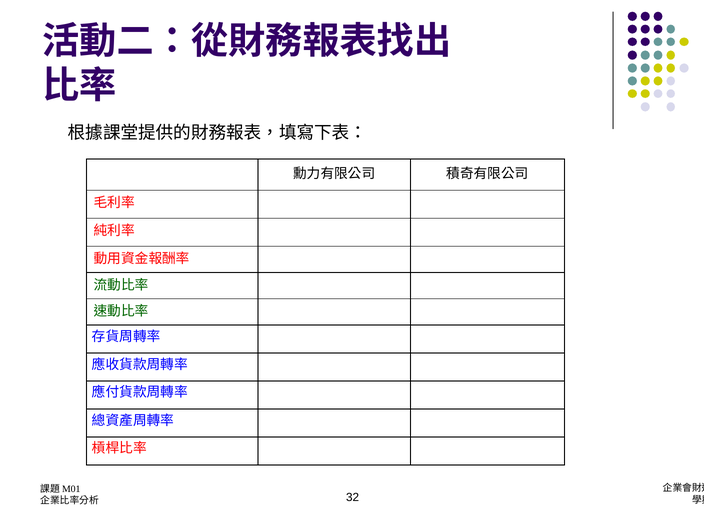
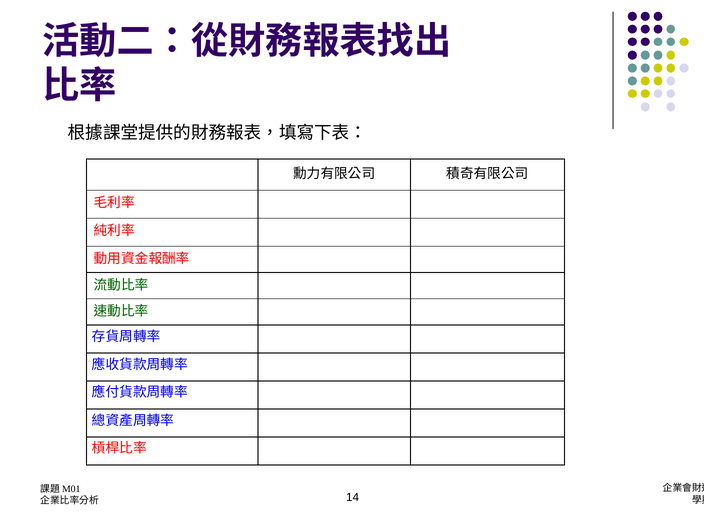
32: 32 -> 14 (353, 497)
